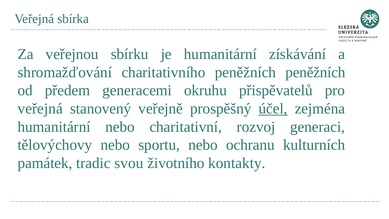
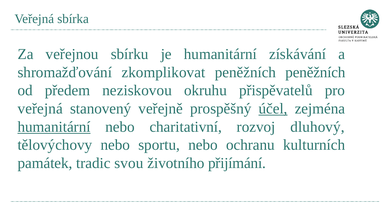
charitativního: charitativního -> zkomplikovat (163, 72)
generacemi: generacemi -> neziskovou (137, 90)
humanitární underline: none -> present (54, 127)
generaci: generaci -> dluhový (318, 127)
kontakty: kontakty -> přijímání (237, 163)
